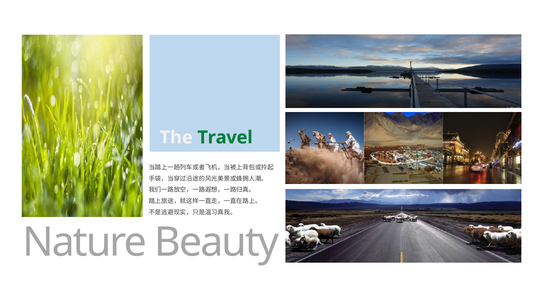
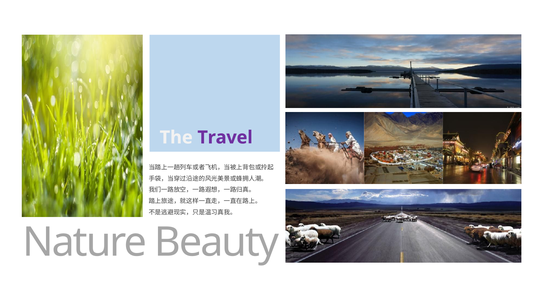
Travel colour: green -> purple (225, 137)
